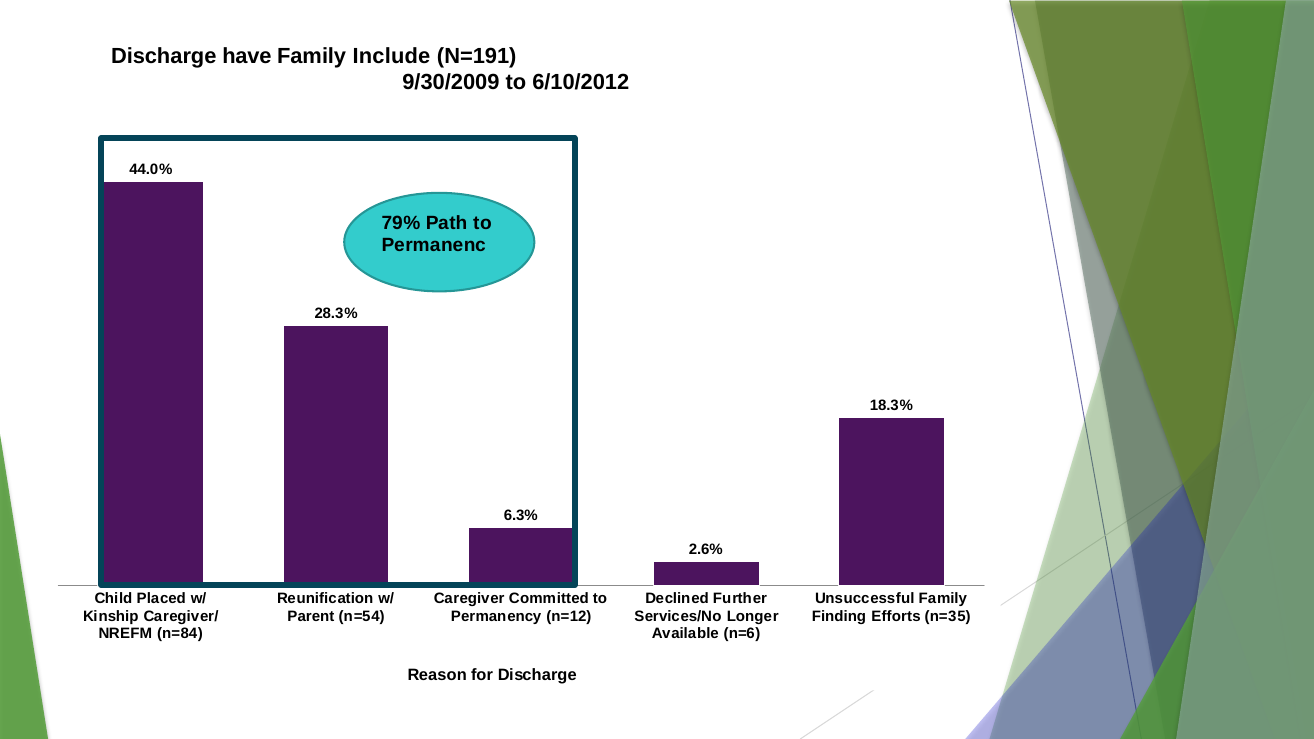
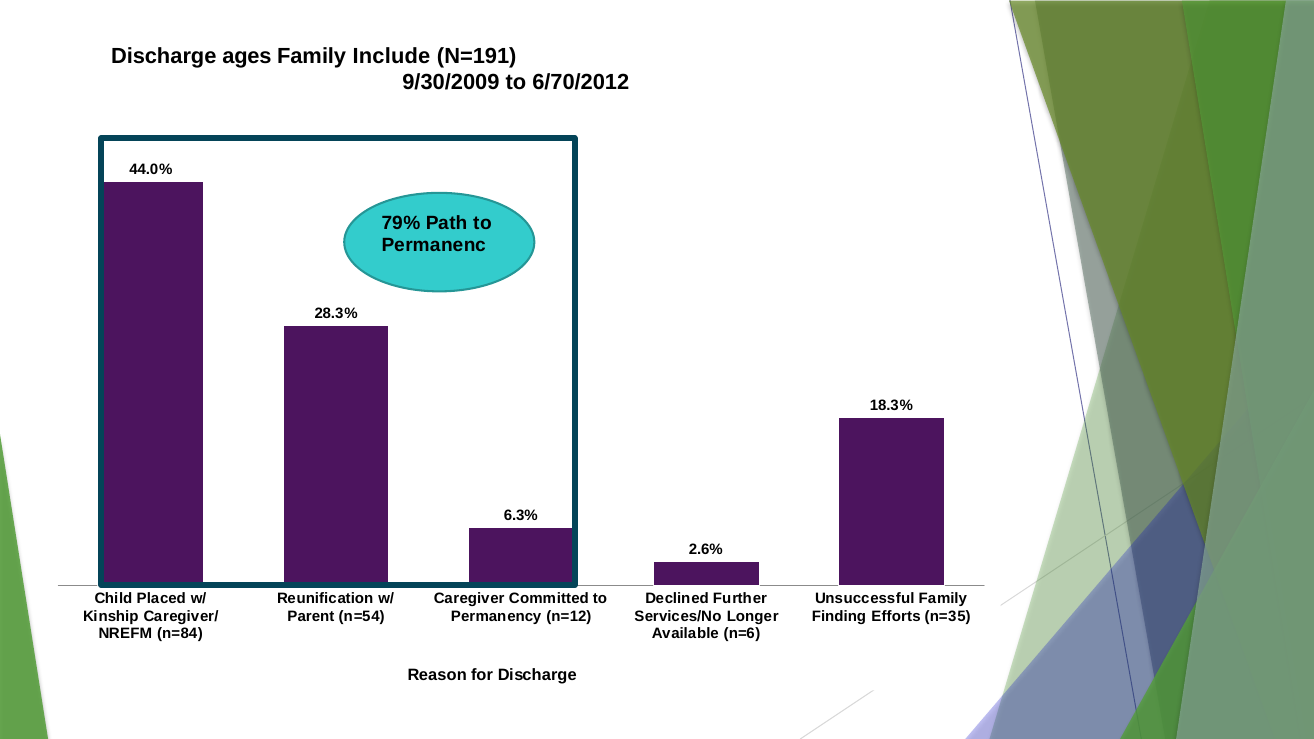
have: have -> ages (247, 56)
6/10/2012: 6/10/2012 -> 6/70/2012 (581, 83)
